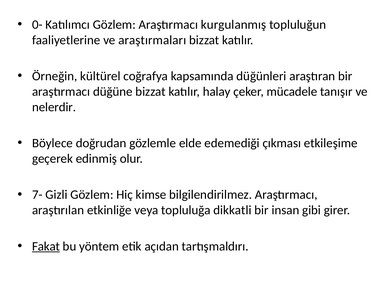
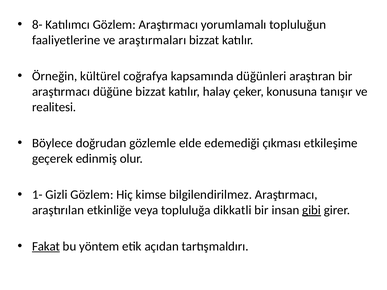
0-: 0- -> 8- (37, 25)
kurgulanmış: kurgulanmış -> yorumlamalı (234, 25)
mücadele: mücadele -> konusuna (292, 92)
nelerdir: nelerdir -> realitesi (54, 107)
7-: 7- -> 1- (37, 195)
gibi underline: none -> present (312, 210)
